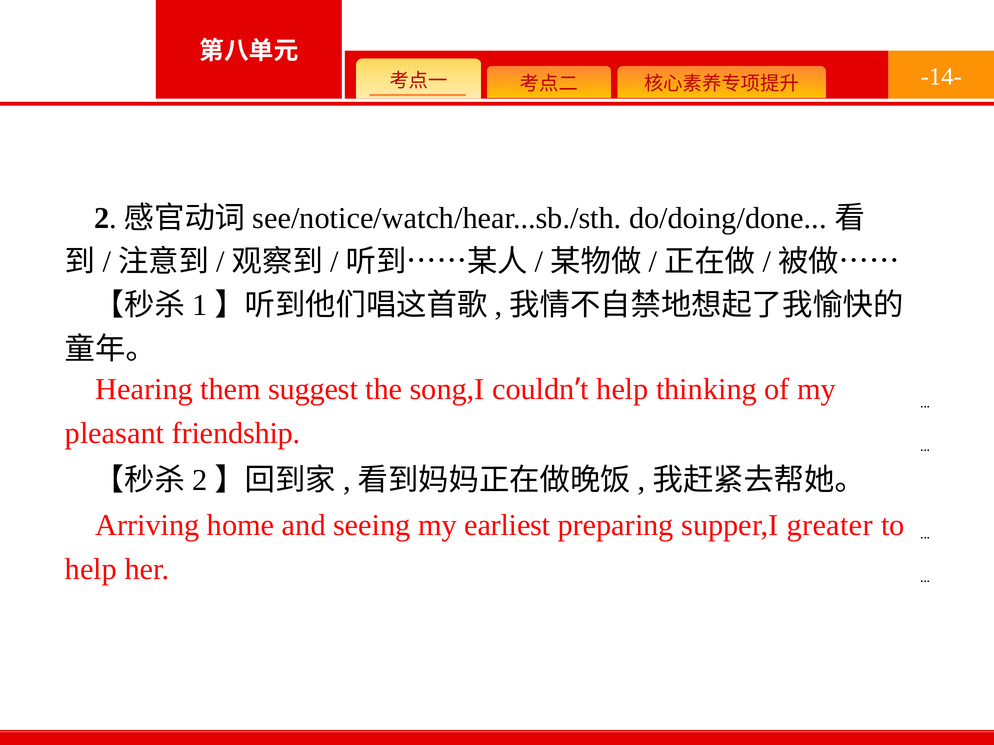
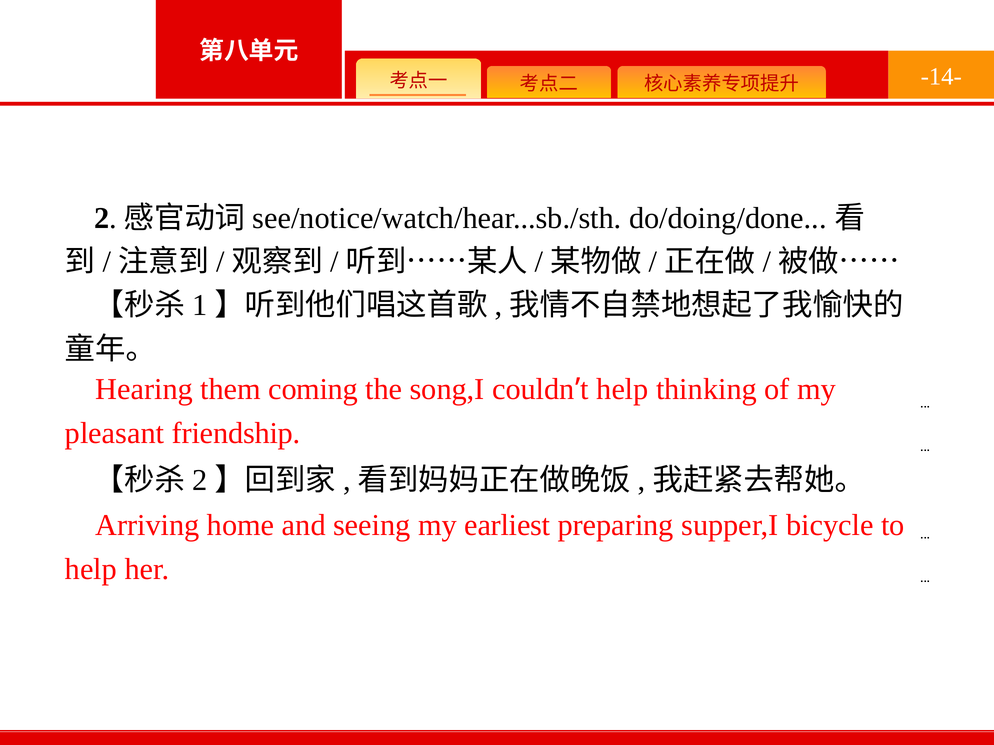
suggest: suggest -> coming (313, 390)
greater: greater -> bicycle (830, 526)
